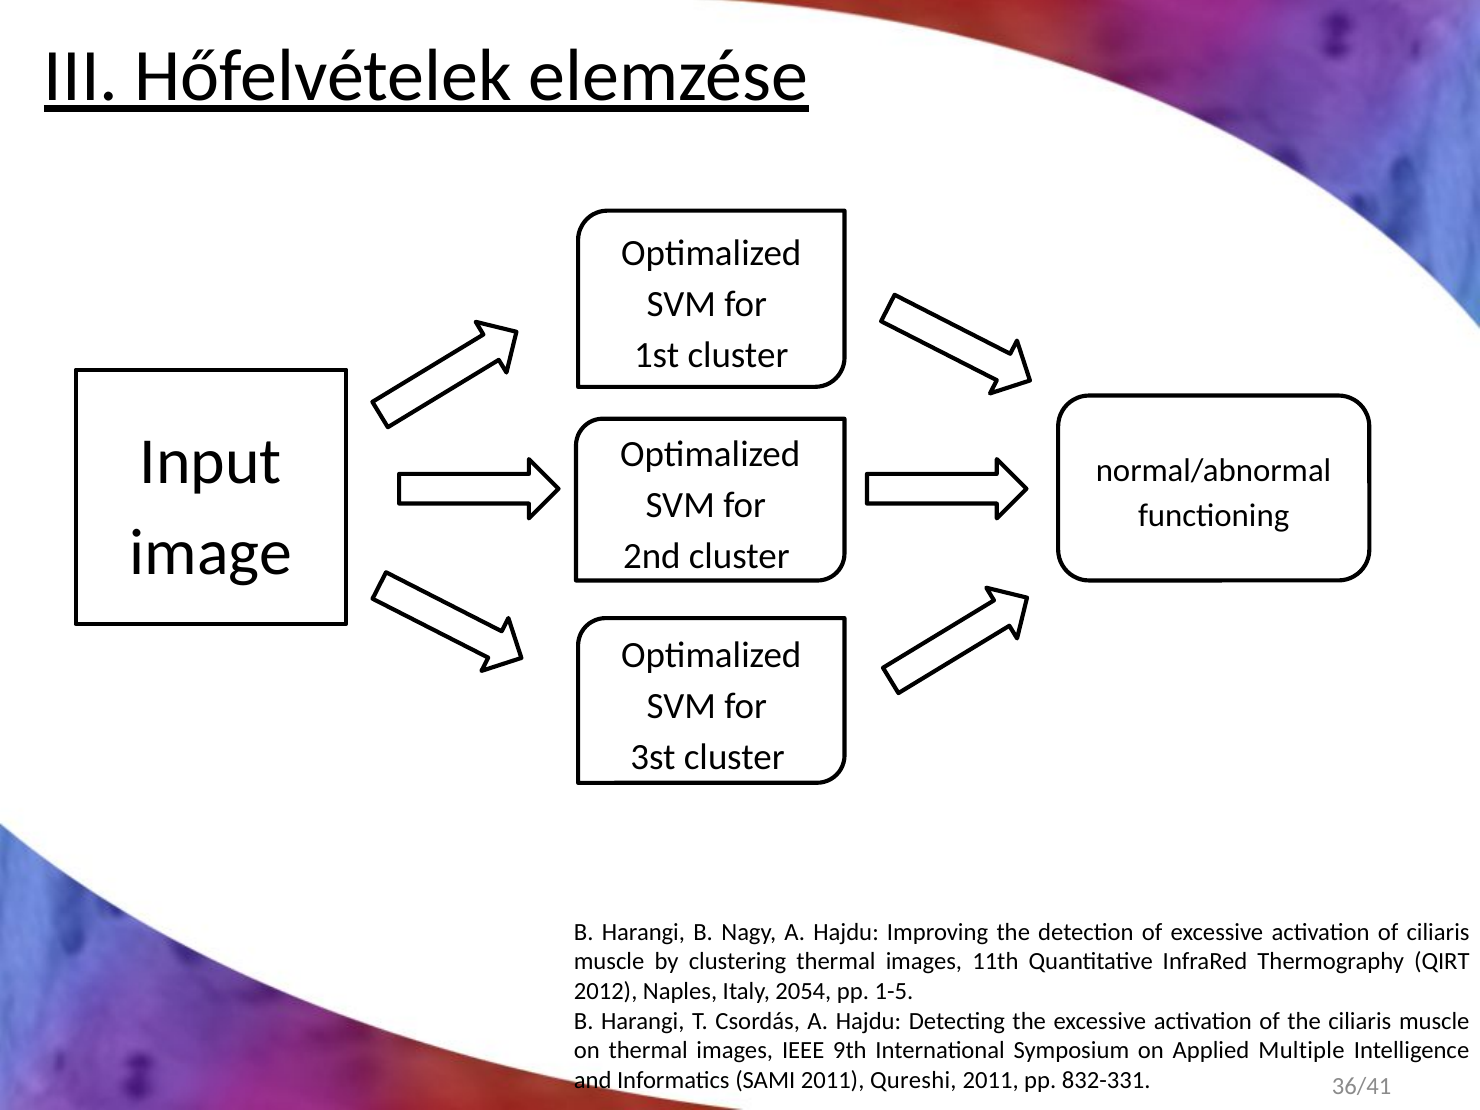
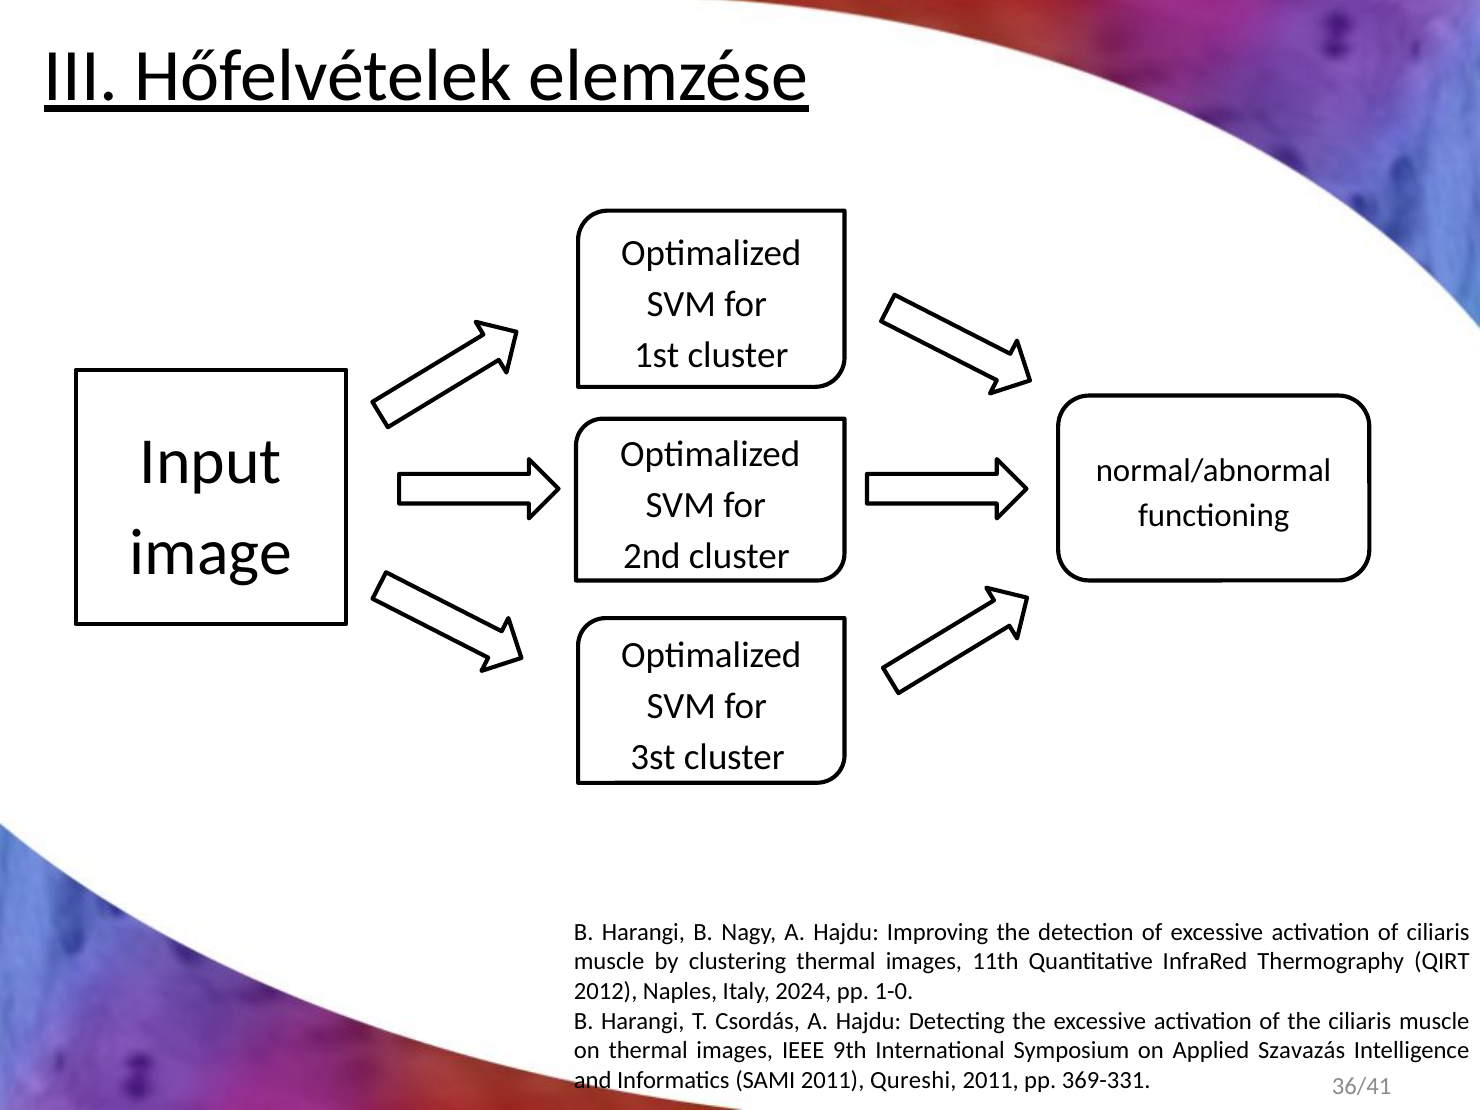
2054: 2054 -> 2024 (803, 991)
1-5: 1-5 -> 1-0 (894, 991)
Multiple: Multiple -> Szavazás (1302, 1051)
832-331: 832-331 -> 369-331 (1106, 1080)
